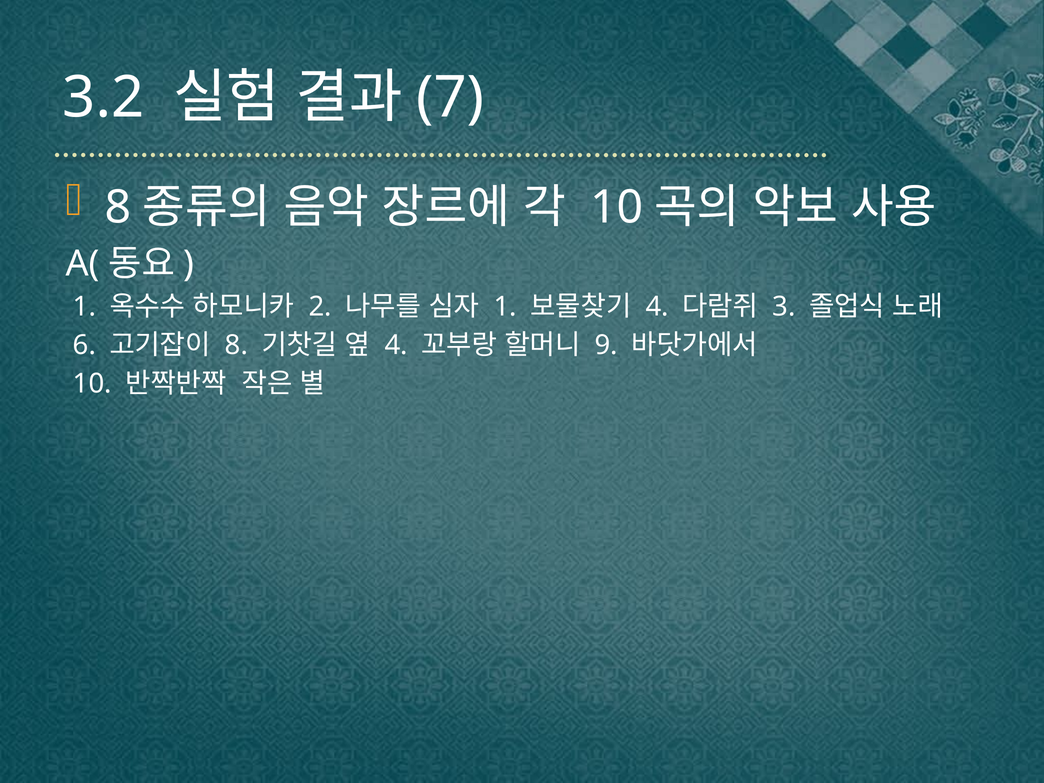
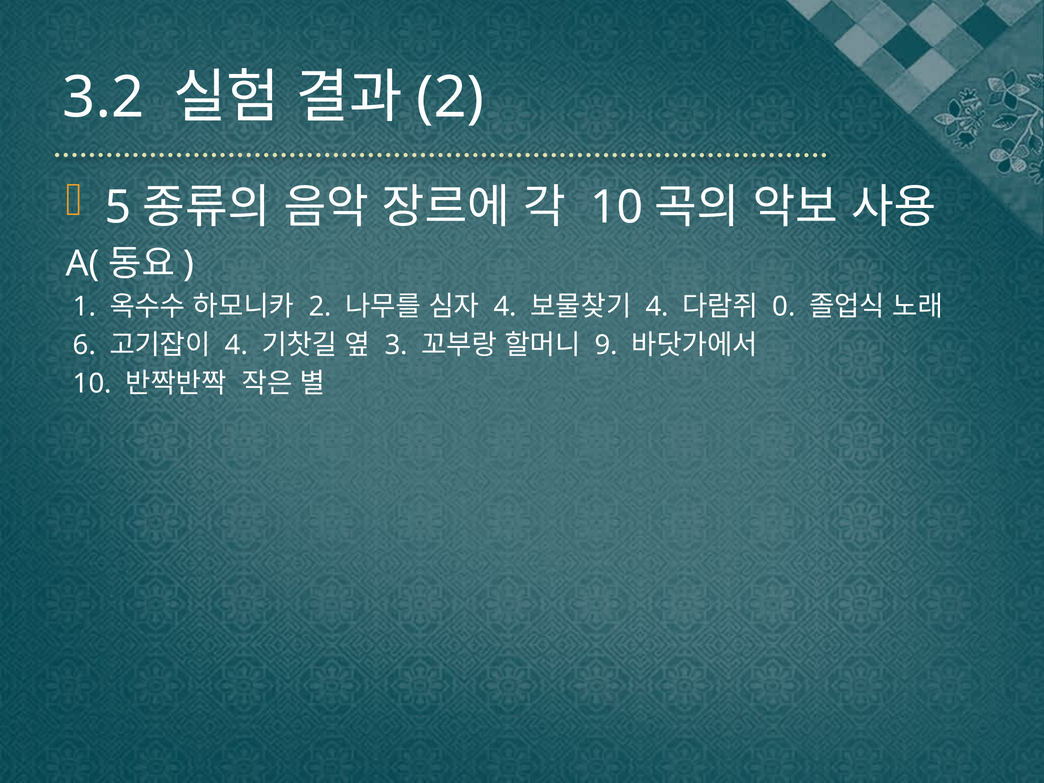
7: 7 -> 2 (450, 98)
8: 8 -> 5 (118, 208)
1: 1 -> 4 (505, 307)
3: 3 -> 0 (784, 307)
8: 8 -> 4 (236, 345)
4: 4 -> 3 (396, 345)
